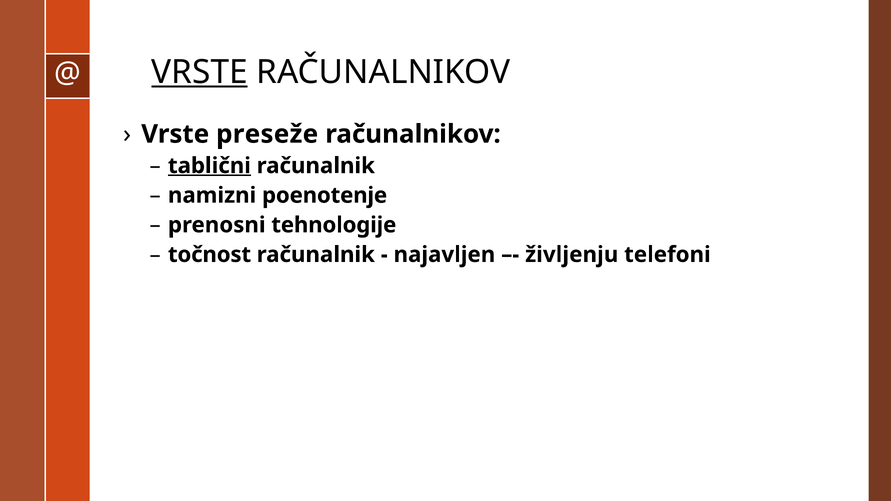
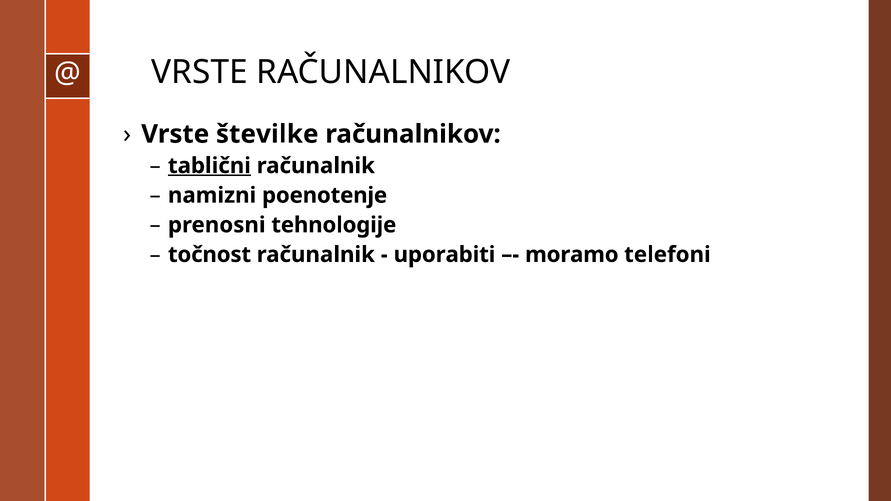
VRSTE underline: present -> none (200, 72)
preseže: preseže -> številke (267, 134)
najavljen: najavljen -> uporabiti (444, 255)
življenju: življenju -> moramo (572, 255)
